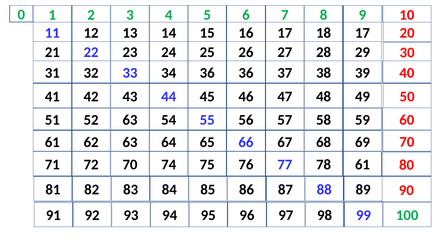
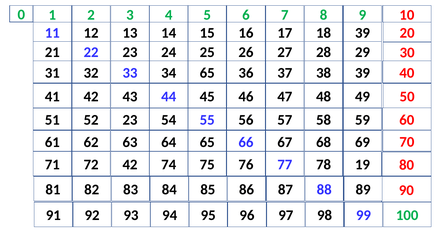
18 17: 17 -> 39 (362, 33)
34 36: 36 -> 65 (207, 73)
52 63: 63 -> 23 (130, 120)
72 70: 70 -> 42 (130, 165)
78 61: 61 -> 19 (362, 165)
